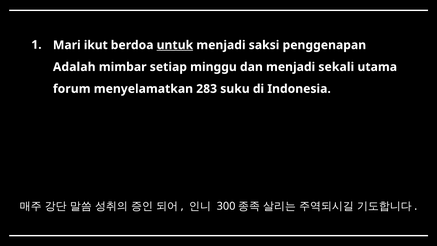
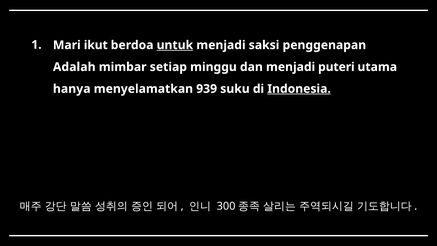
sekali: sekali -> puteri (336, 67)
forum: forum -> hanya (72, 89)
283: 283 -> 939 (207, 89)
Indonesia underline: none -> present (299, 89)
